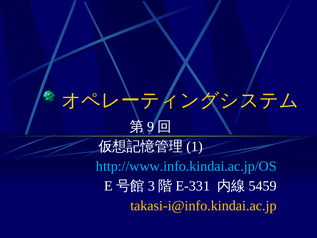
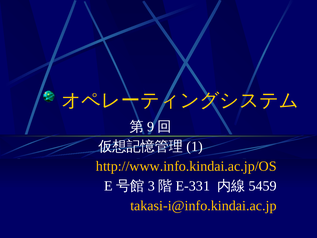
http://www.info.kindai.ac.jp/OS colour: light blue -> yellow (186, 166)
